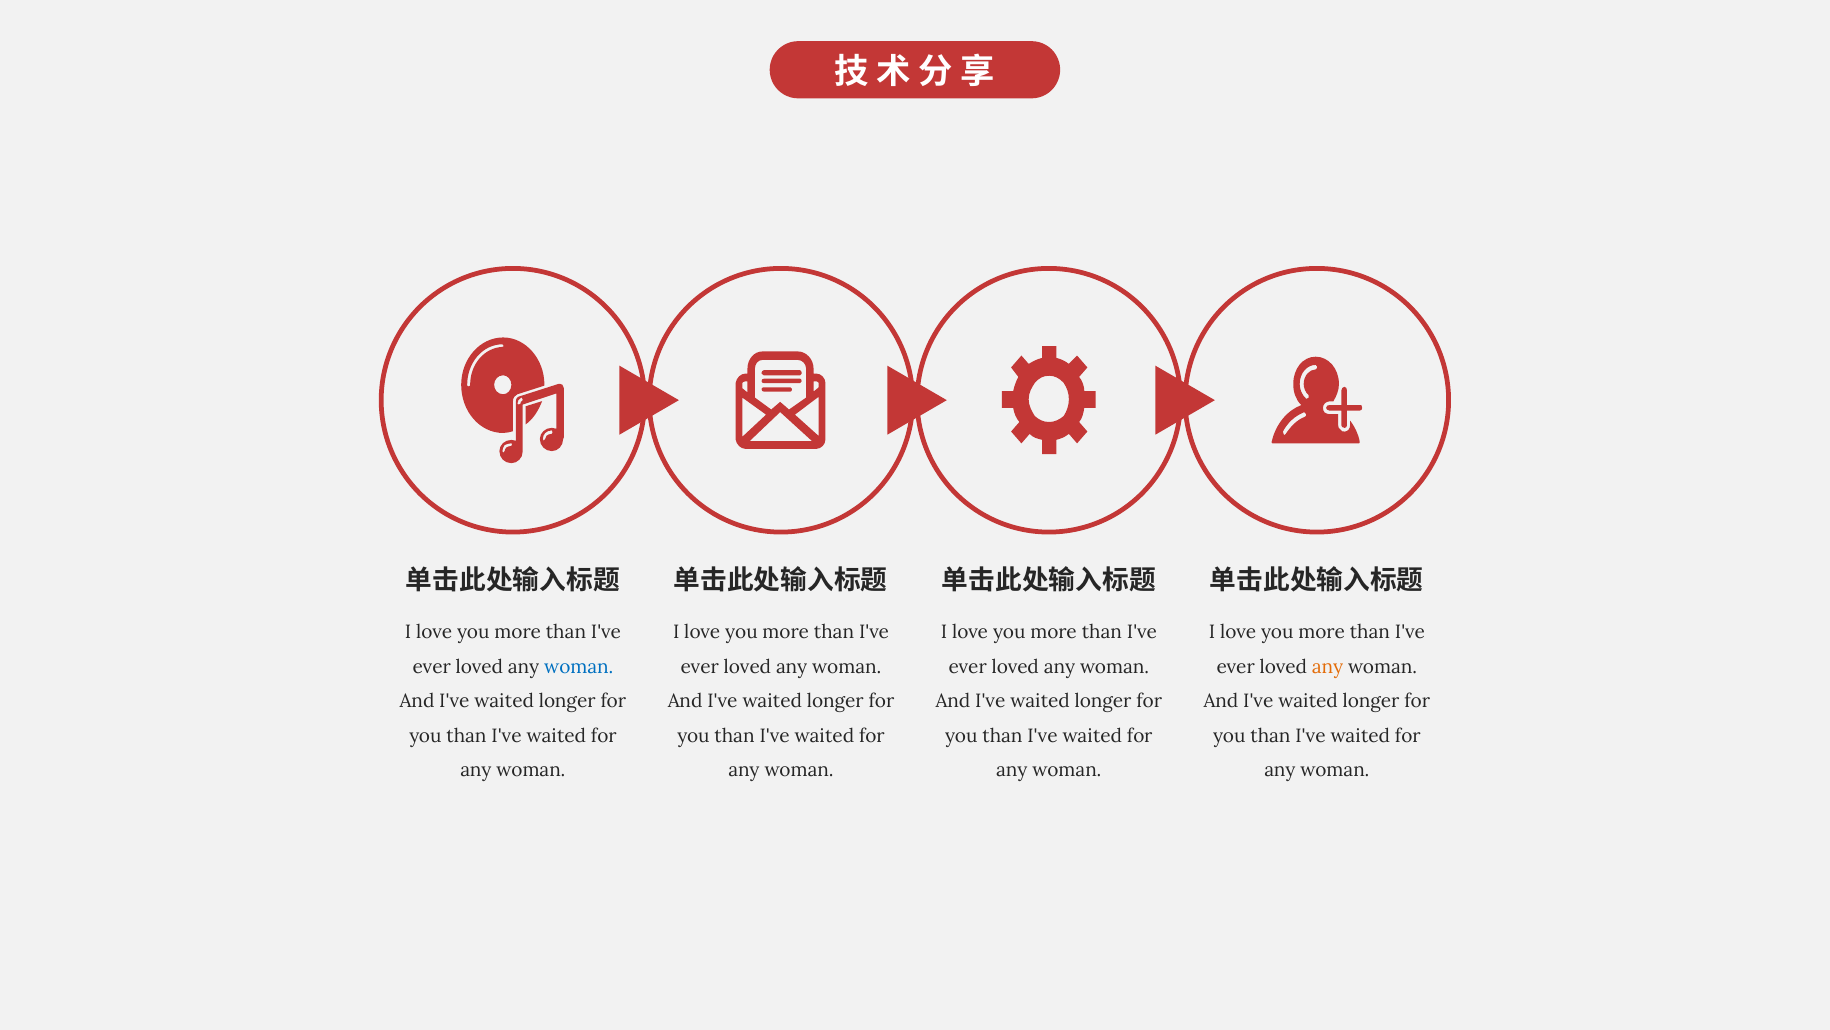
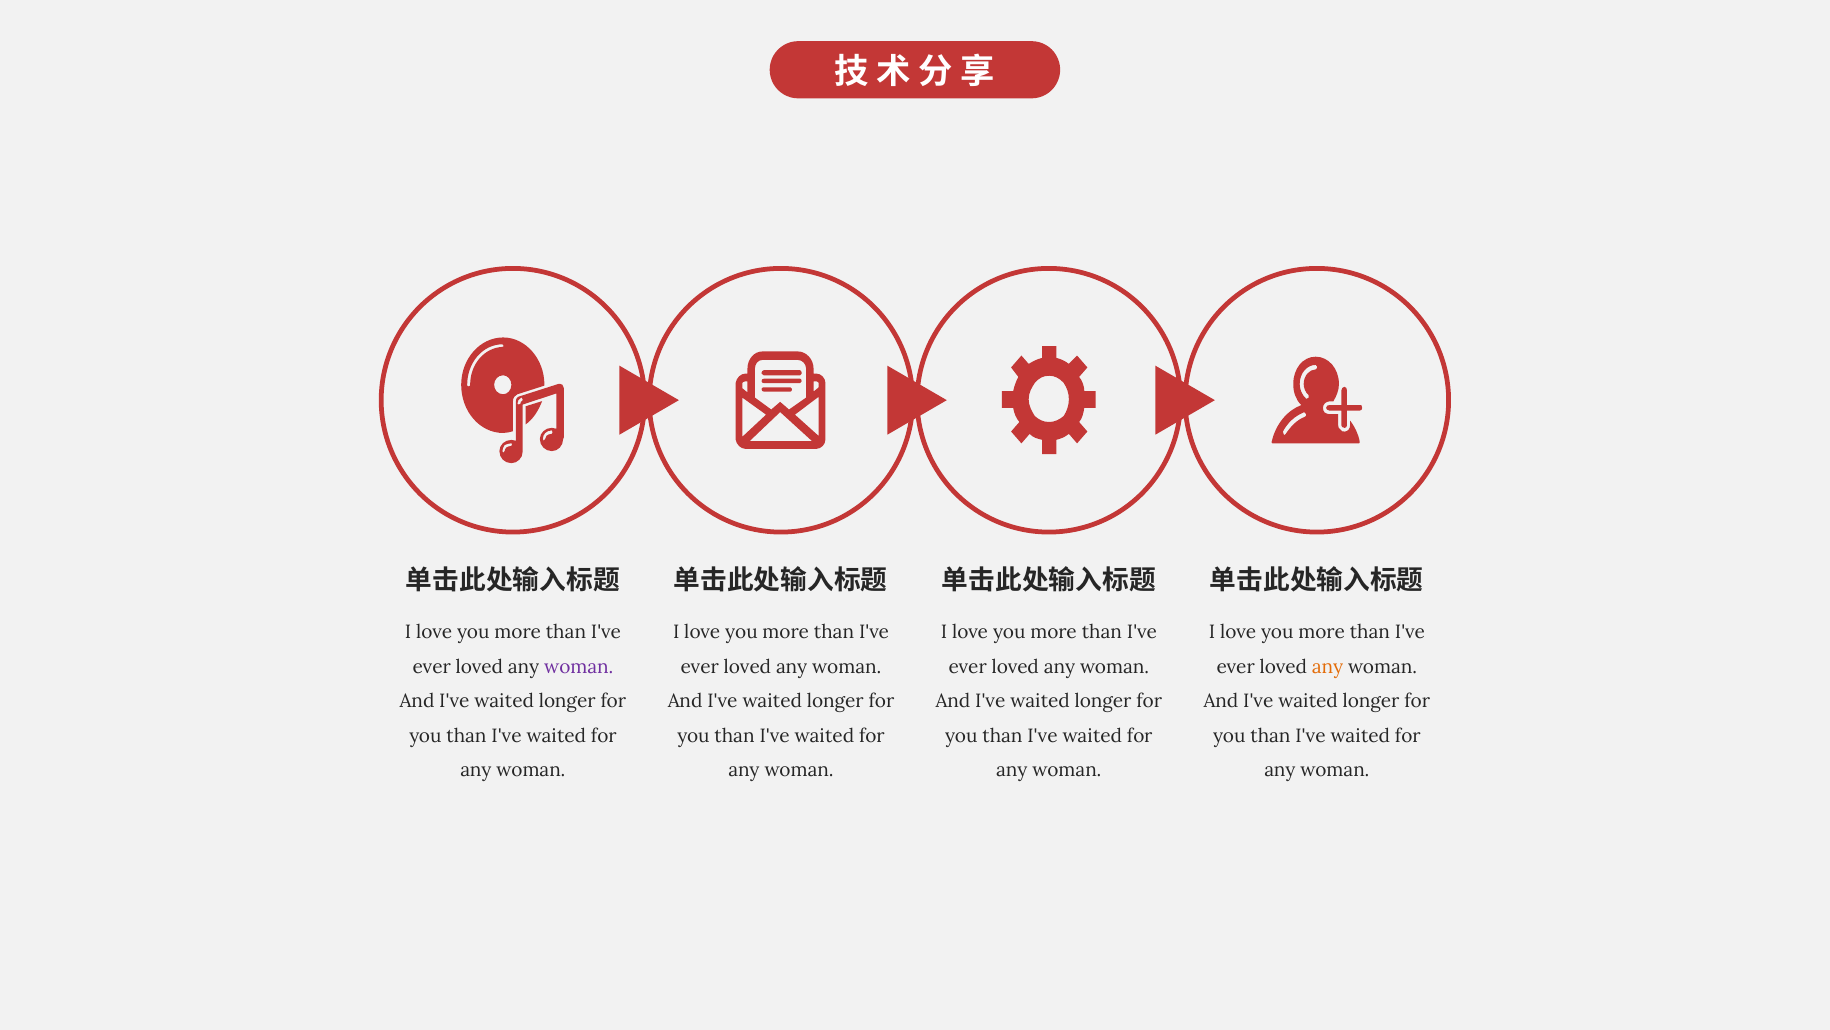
woman colour: blue -> purple (579, 667)
